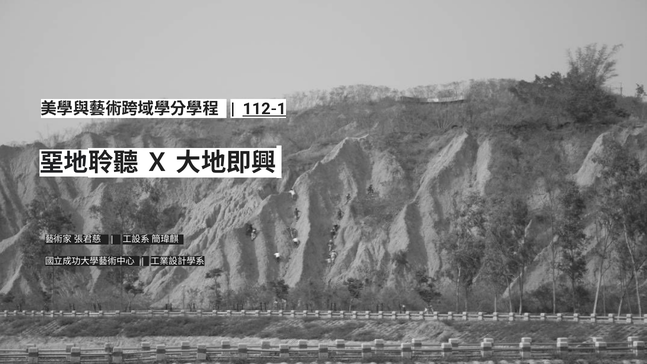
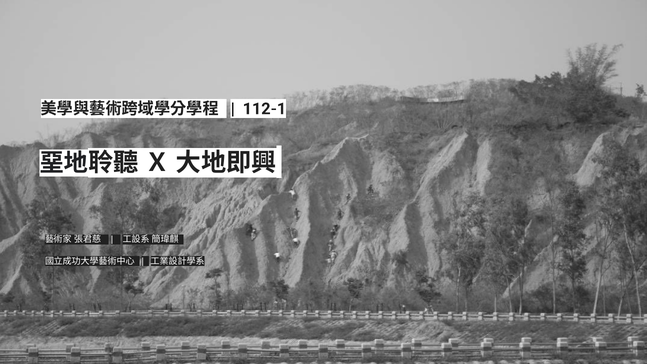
112-1 underline: present -> none (264, 109)
